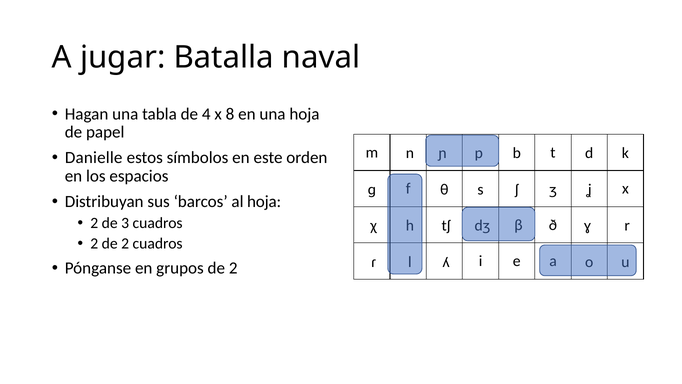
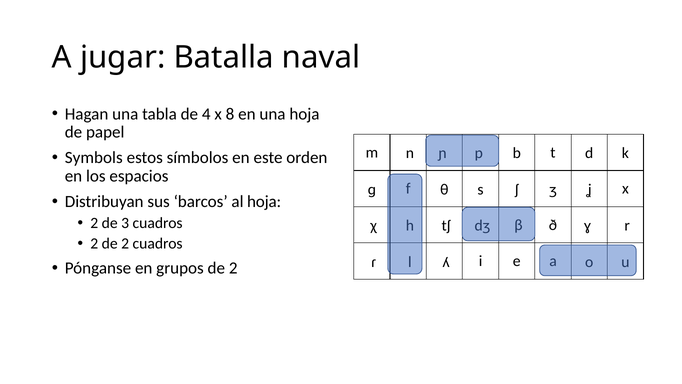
Danielle: Danielle -> Symbols (94, 158)
